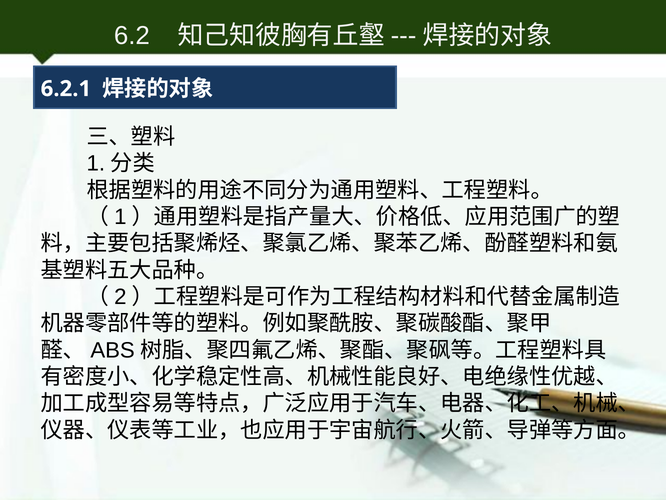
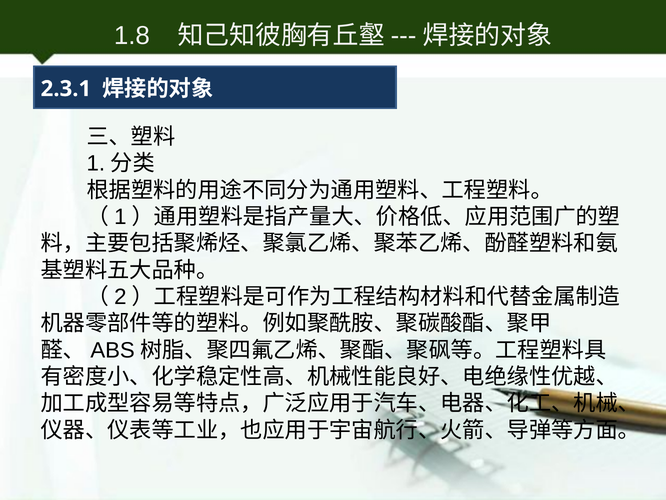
6.2: 6.2 -> 1.8 (132, 35)
6.2.1: 6.2.1 -> 2.3.1 (66, 89)
